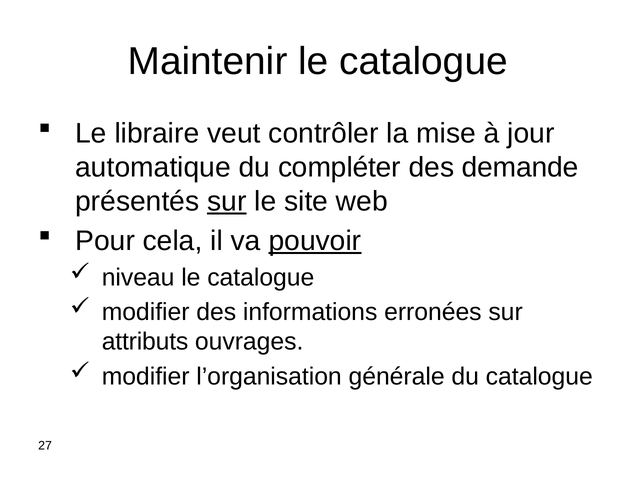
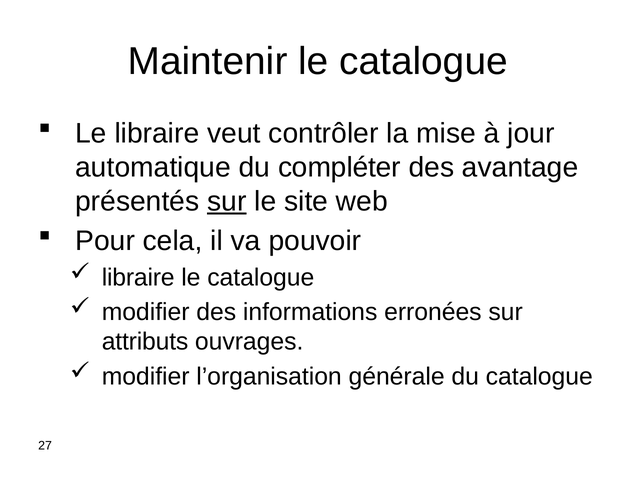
demande: demande -> avantage (520, 167)
pouvoir underline: present -> none (315, 241)
niveau: niveau -> libraire (138, 277)
